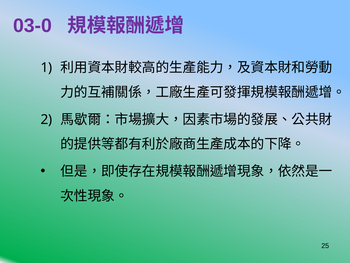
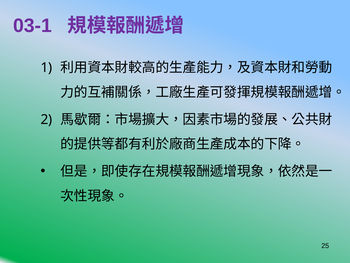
03-0: 03-0 -> 03-1 (33, 26)
